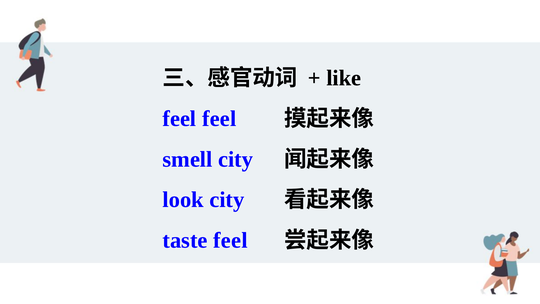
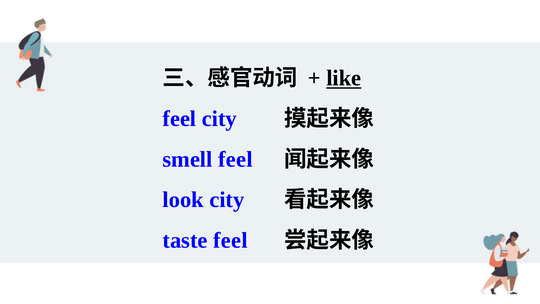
like underline: none -> present (344, 78)
feel feel: feel -> city (219, 119)
smell city: city -> feel (235, 159)
